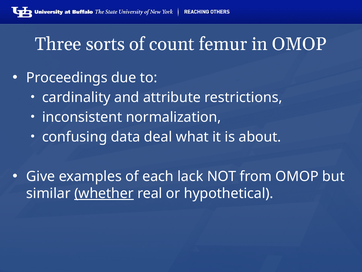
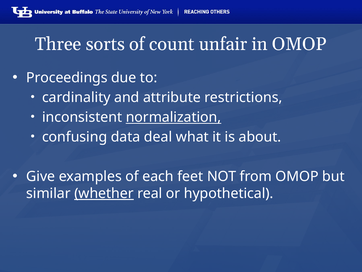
femur: femur -> unfair (223, 44)
normalization underline: none -> present (173, 117)
lack: lack -> feet (190, 176)
